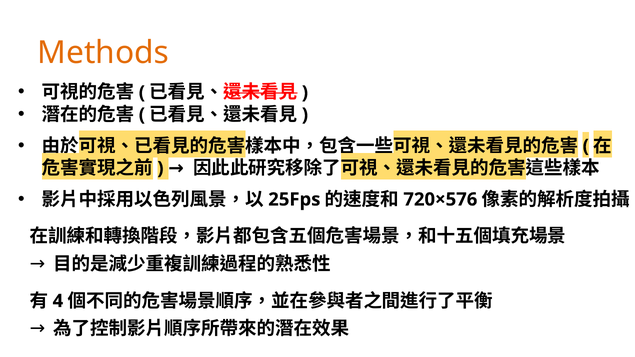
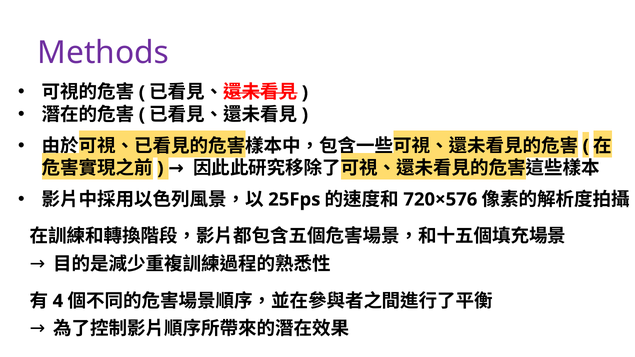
Methods colour: orange -> purple (103, 53)
